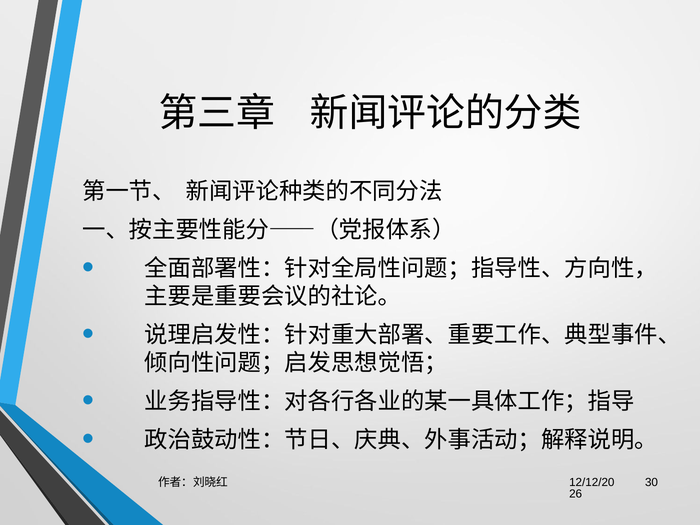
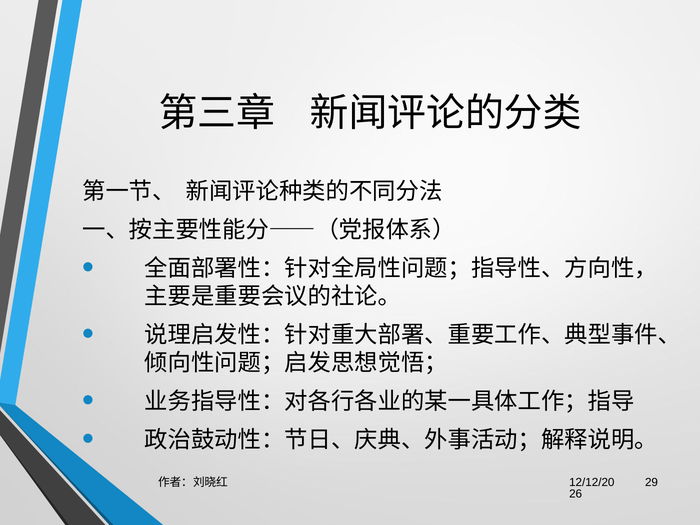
30: 30 -> 29 (652, 482)
